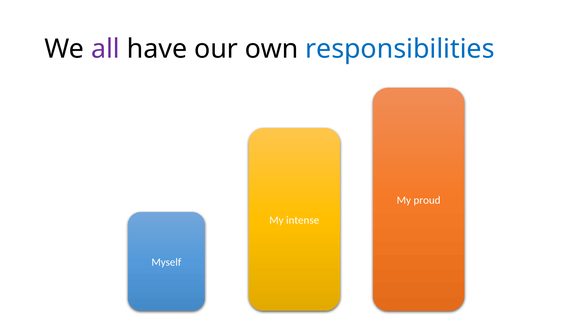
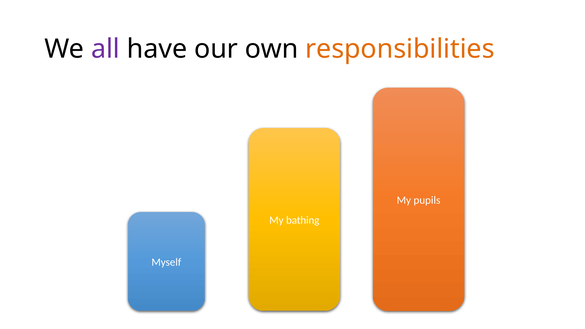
responsibilities colour: blue -> orange (400, 49)
proud: proud -> pupils (427, 200)
intense: intense -> bathing (303, 220)
